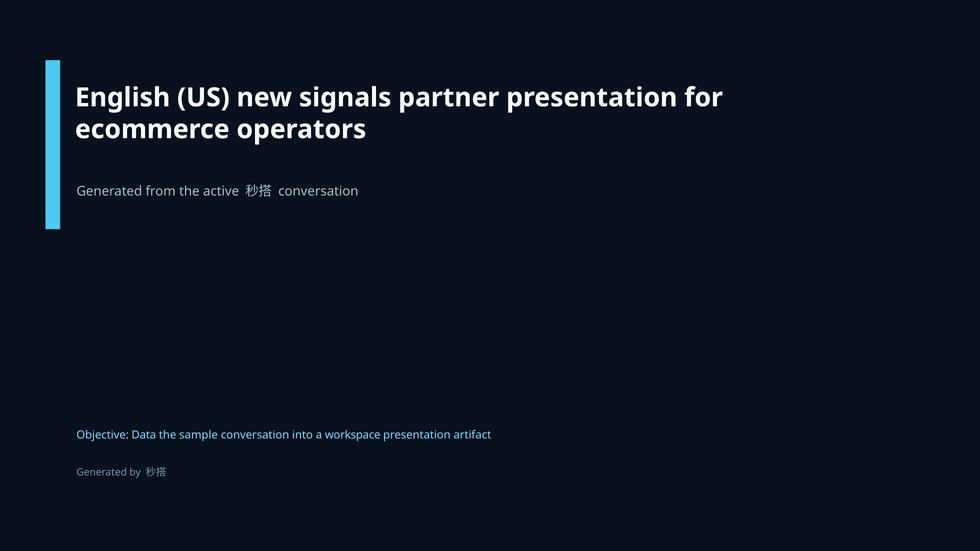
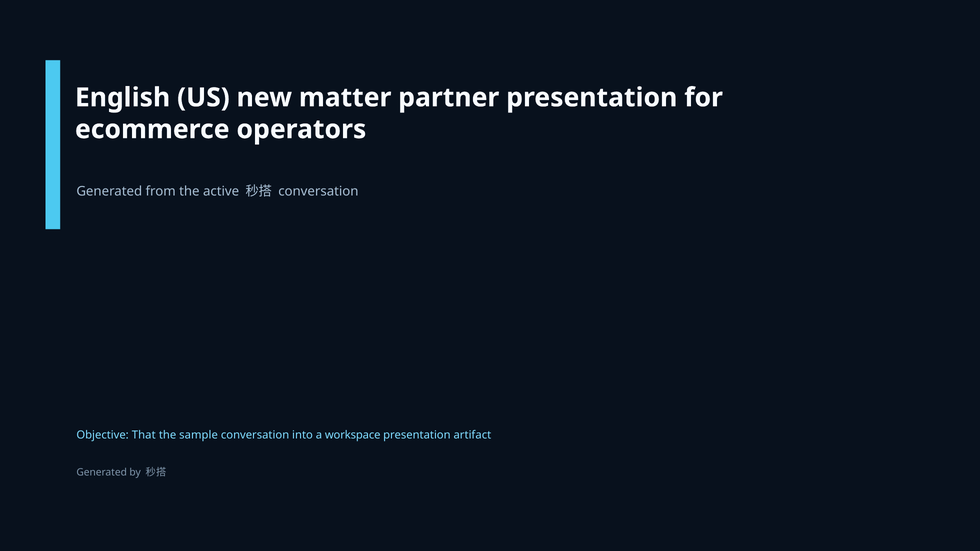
signals: signals -> matter (345, 98)
Data: Data -> That (144, 435)
